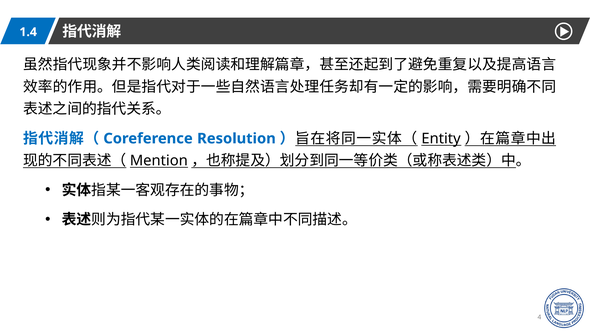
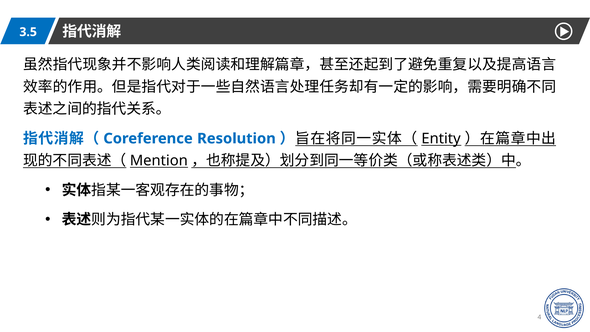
1.4: 1.4 -> 3.5 (28, 32)
